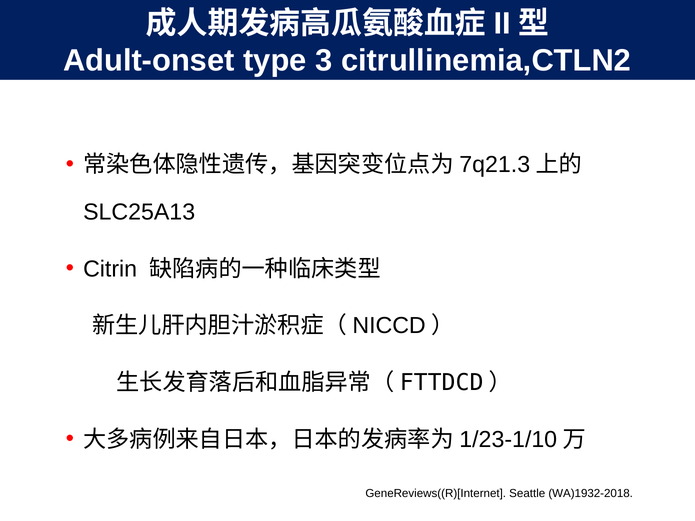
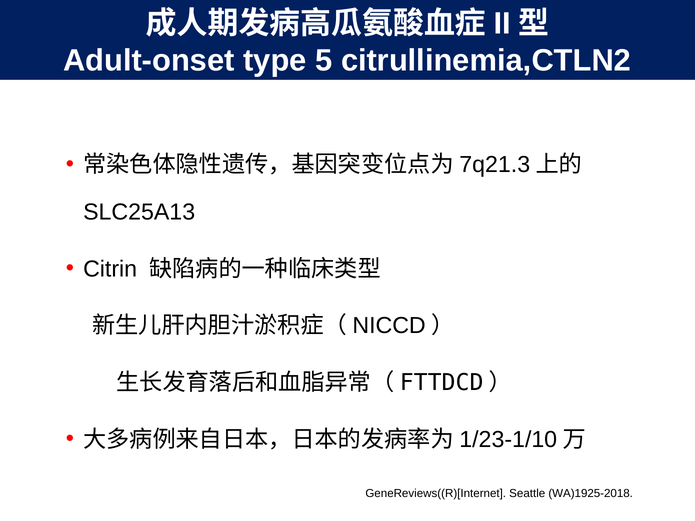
3: 3 -> 5 (324, 61)
WA)1932-2018: WA)1932-2018 -> WA)1925-2018 (591, 494)
